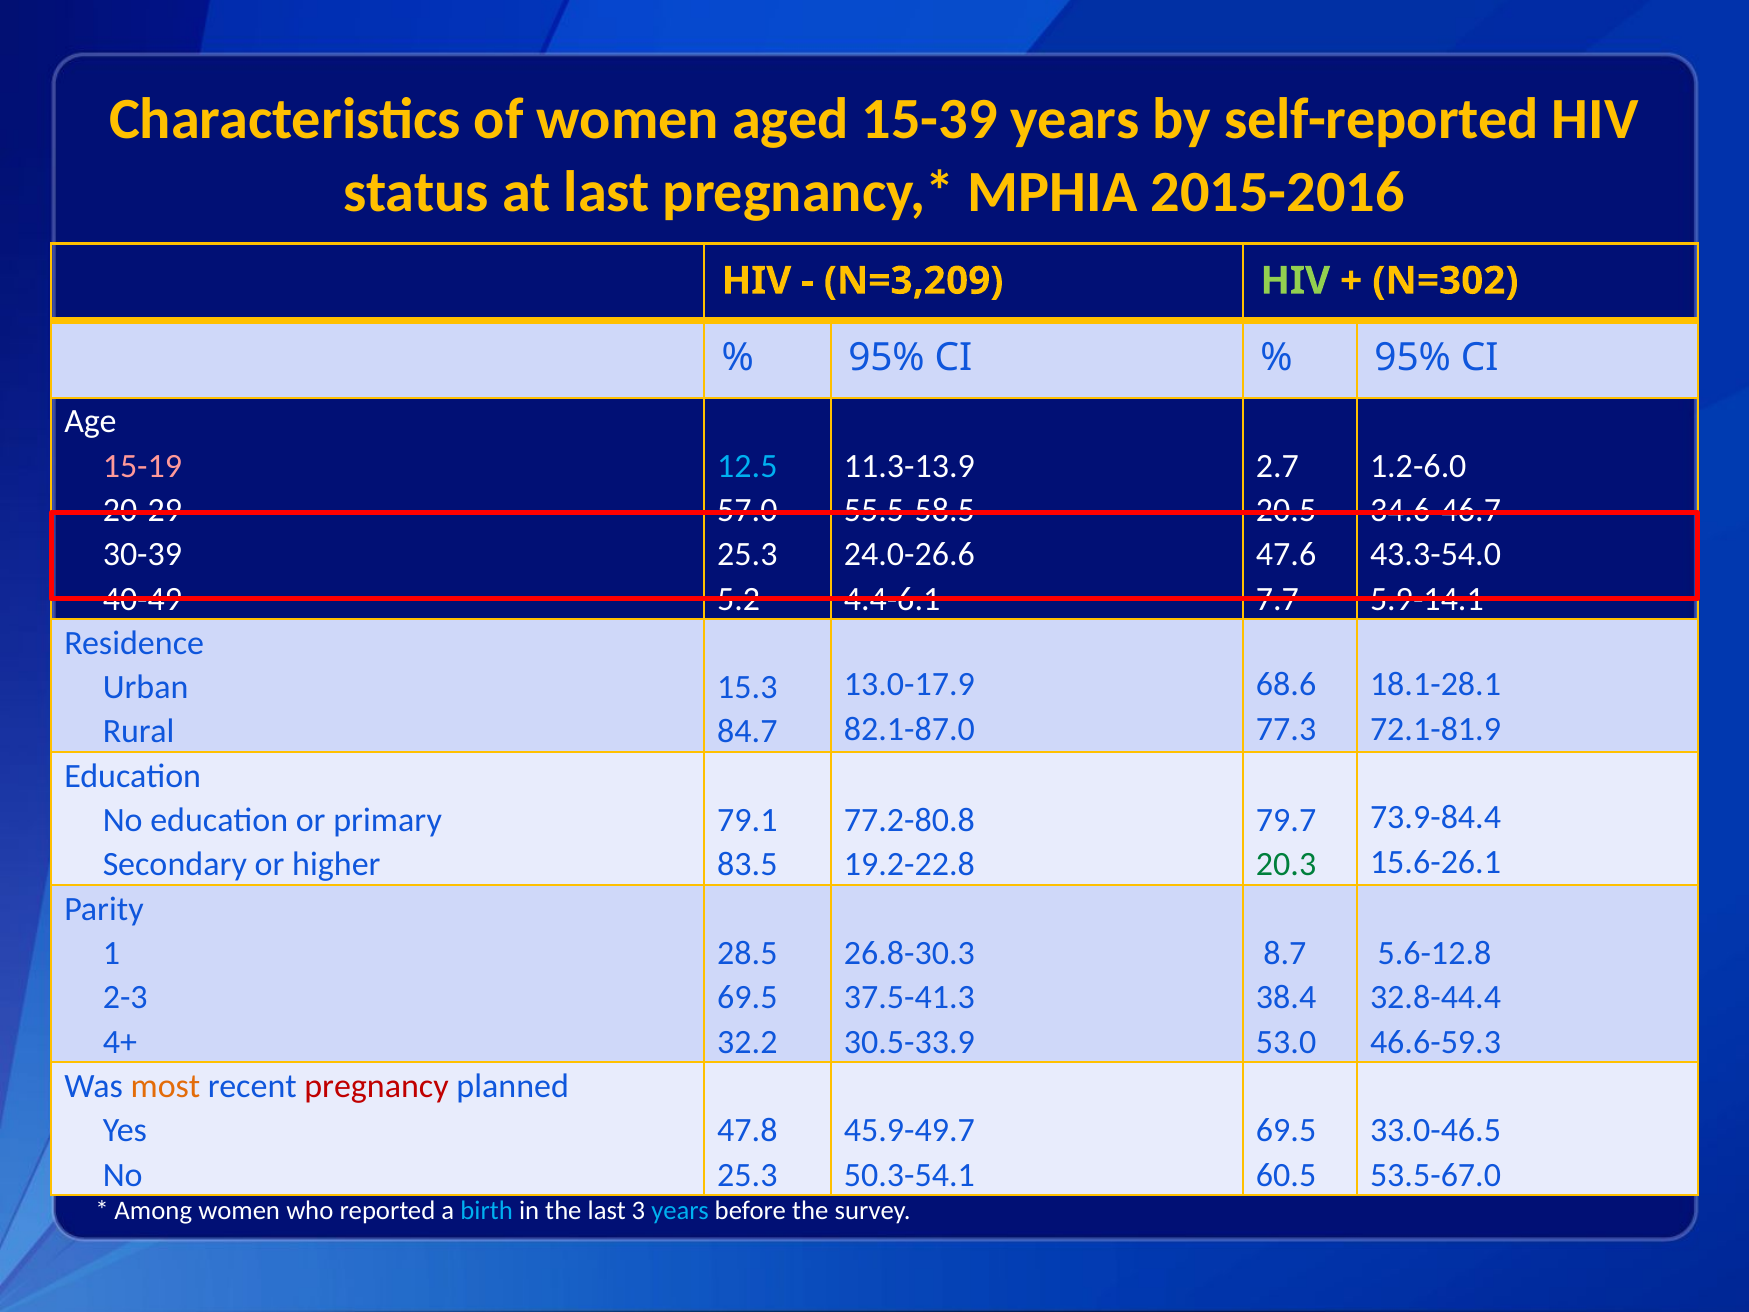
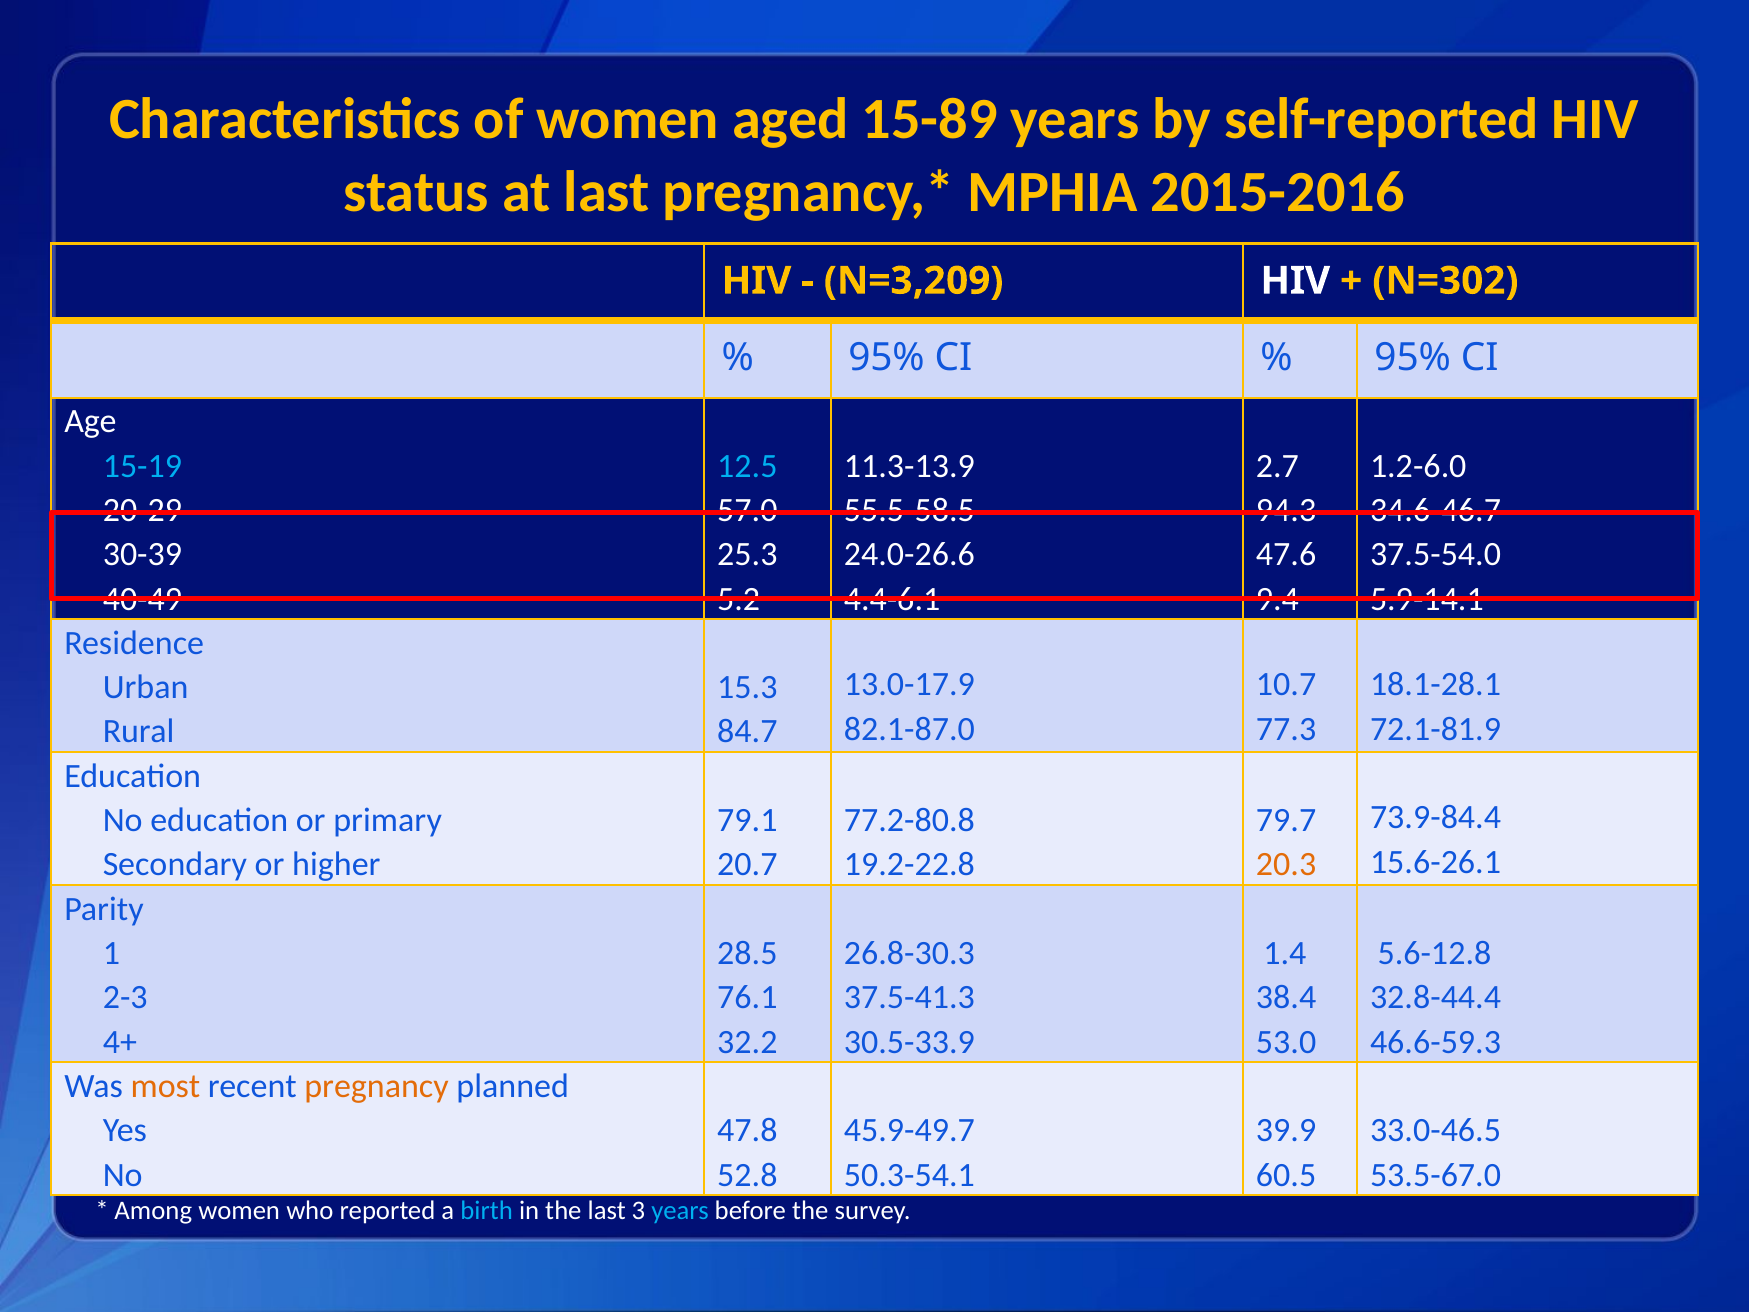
15-39: 15-39 -> 15-89 (930, 120)
HIV colour: light green -> white (1295, 281)
15-19 colour: pink -> light blue (142, 466)
20.5: 20.5 -> 94.3 (1286, 510)
43.3-54.0: 43.3-54.0 -> 37.5-54.0 (1436, 554)
7.7: 7.7 -> 9.4 (1277, 599)
68.6: 68.6 -> 10.7 (1286, 684)
83.5: 83.5 -> 20.7 (747, 865)
20.3 colour: green -> orange (1286, 865)
8.7: 8.7 -> 1.4 (1285, 953)
69.5: 69.5 -> 76.1 (747, 997)
pregnancy colour: red -> orange (377, 1086)
69.5: 69.5 -> 39.9 (1286, 1130)
25.3: 25.3 -> 52.8 (747, 1175)
